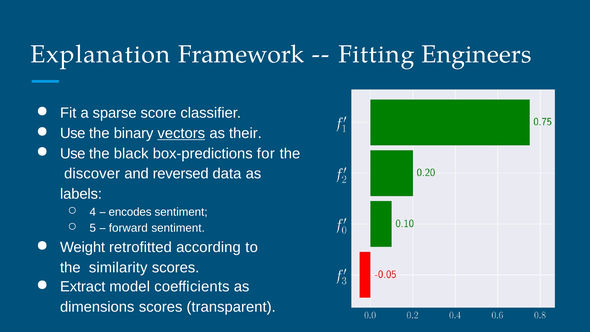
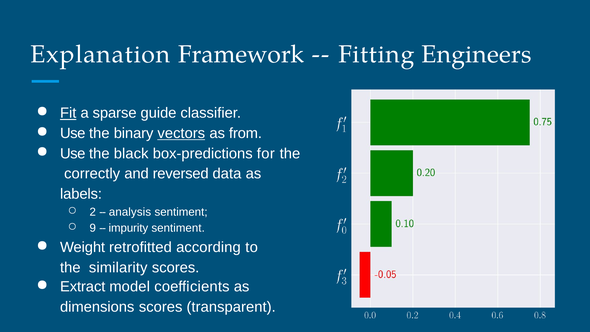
Fit underline: none -> present (68, 113)
score: score -> guide (159, 113)
their: their -> from (245, 133)
discover: discover -> correctly (92, 174)
4: 4 -> 2 (93, 212)
encodes: encodes -> analysis (130, 212)
5: 5 -> 9 (93, 228)
forward: forward -> impurity (128, 228)
